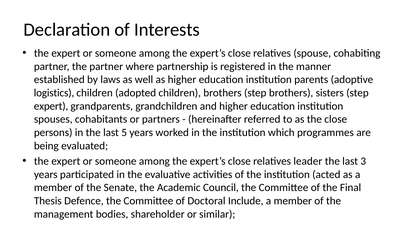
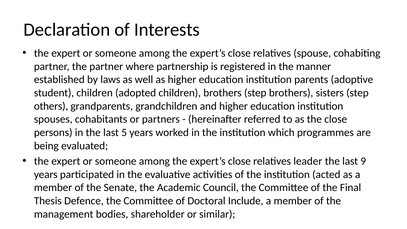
logistics: logistics -> student (54, 93)
expert: expert -> others (51, 106)
3: 3 -> 9 (363, 161)
